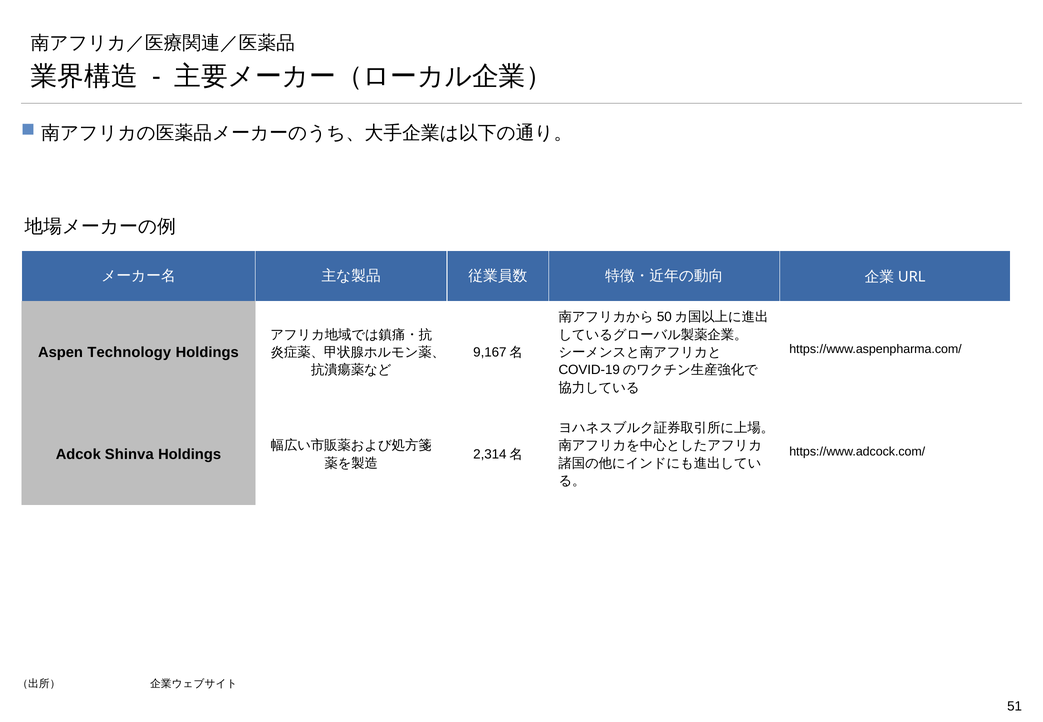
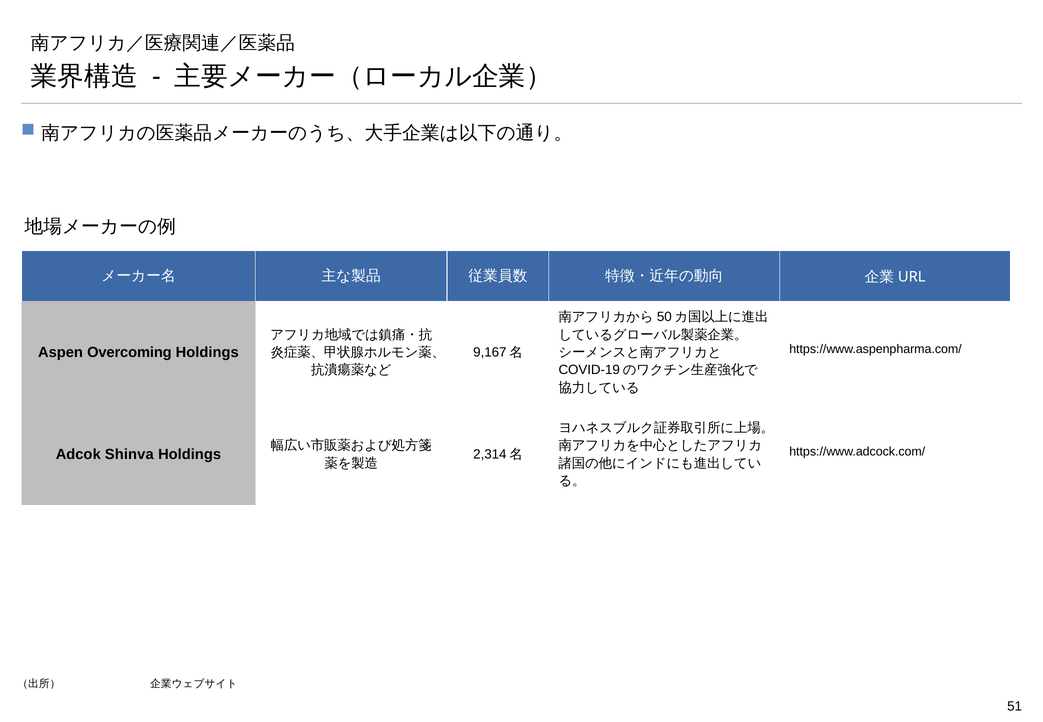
Technology: Technology -> Overcoming (129, 352)
